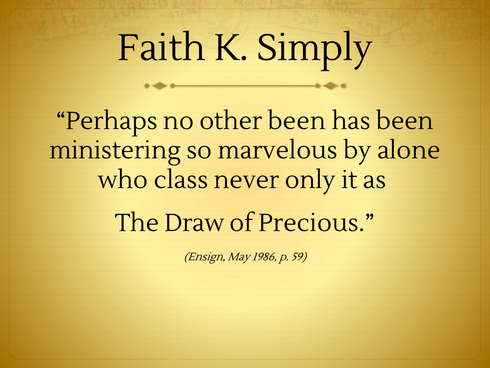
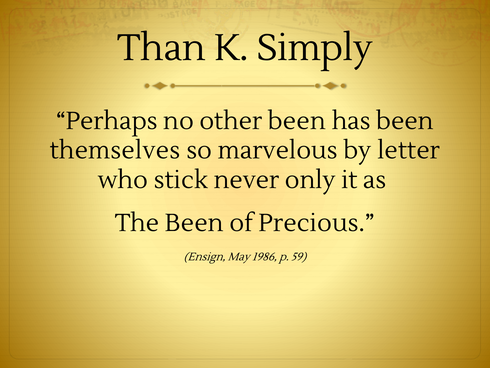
Faith: Faith -> Than (162, 48)
ministering: ministering -> themselves (115, 150)
alone: alone -> letter (409, 150)
class: class -> stick (181, 180)
The Draw: Draw -> Been (194, 223)
